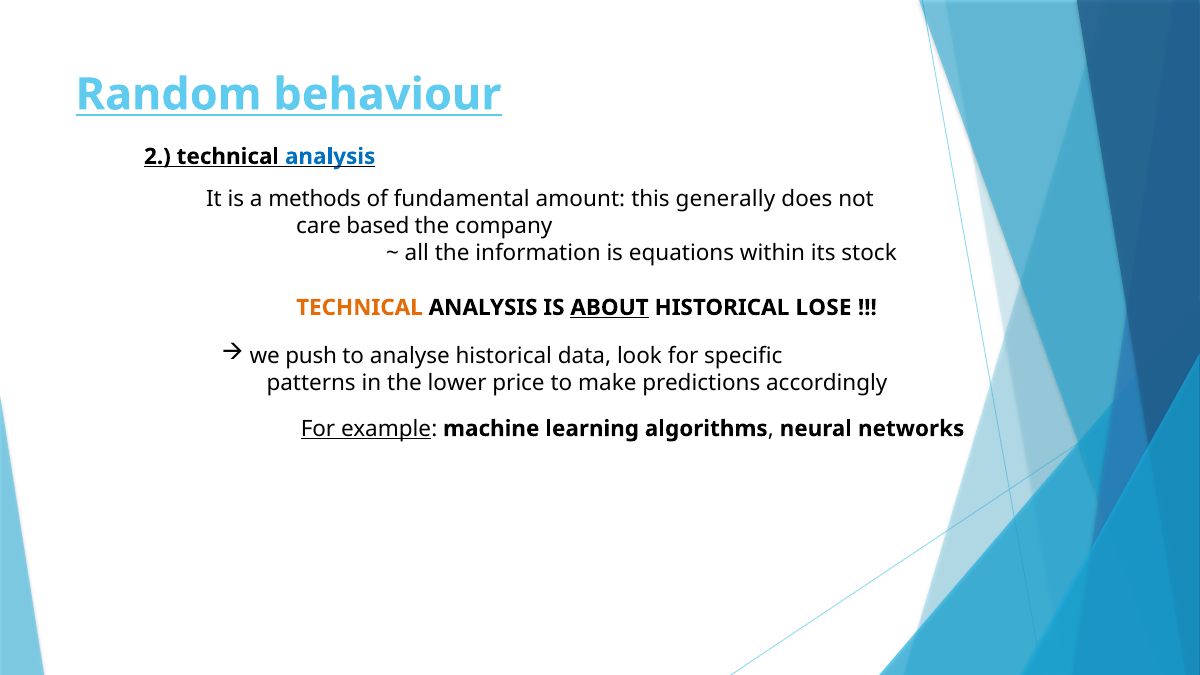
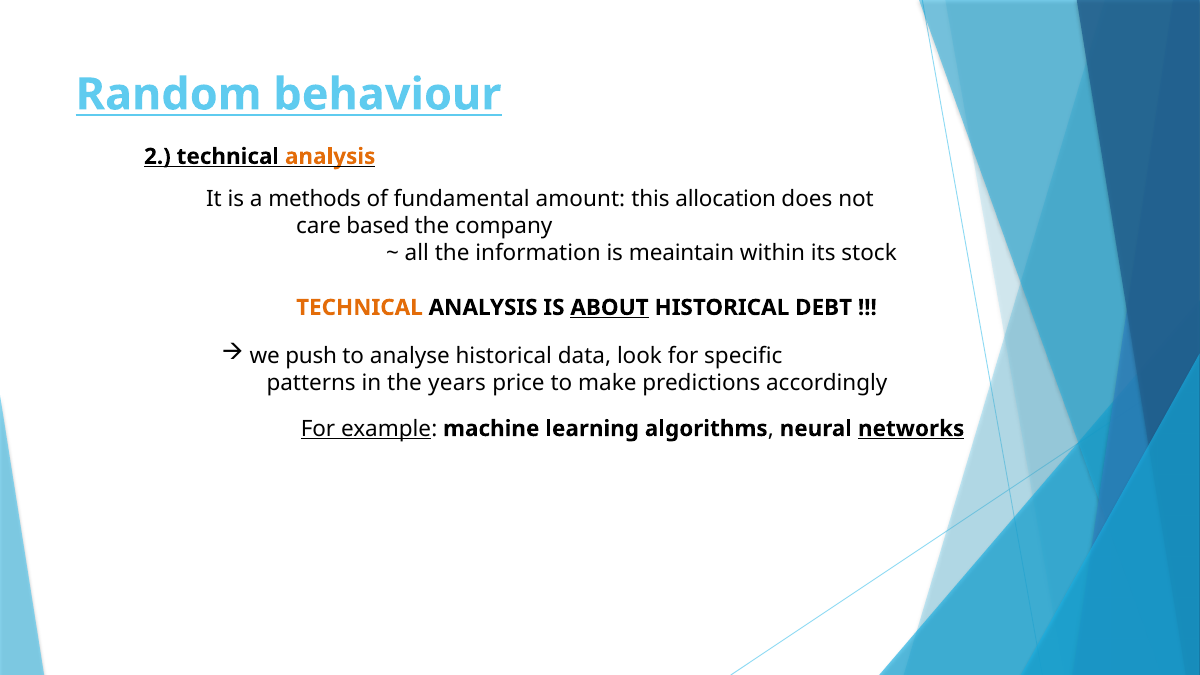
analysis colour: blue -> orange (330, 156)
generally: generally -> allocation (726, 200)
equations: equations -> meaintain (682, 254)
LOSE: LOSE -> DEBT (824, 308)
lower: lower -> years (457, 383)
networks underline: none -> present (911, 429)
